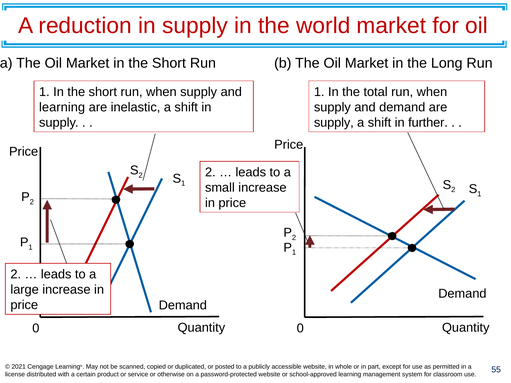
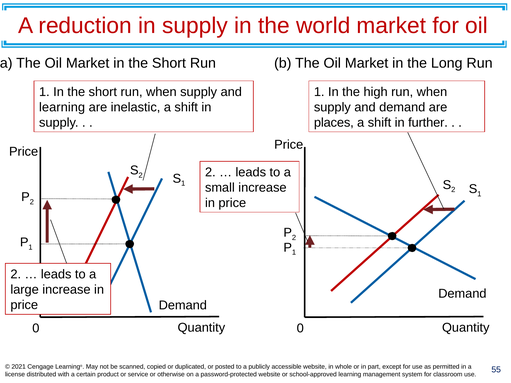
total: total -> high (376, 92)
supply: supply -> places (334, 123)
